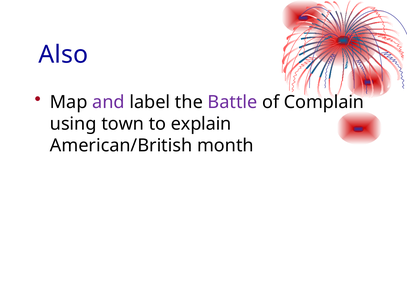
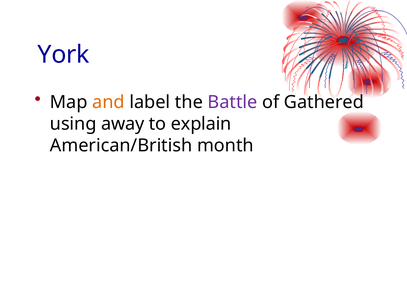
Also: Also -> York (64, 55)
and colour: purple -> orange (108, 102)
Complain: Complain -> Gathered (324, 102)
town: town -> away (123, 124)
